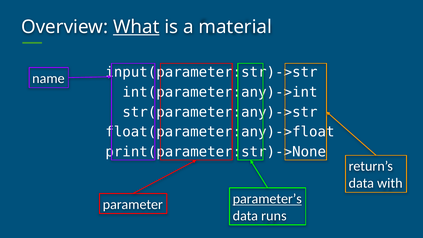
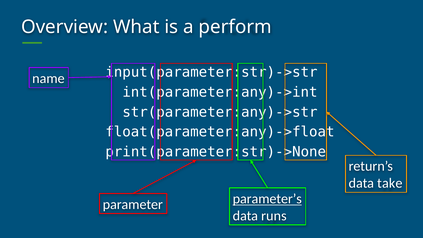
What underline: present -> none (136, 27)
material: material -> perform (235, 27)
with: with -> take (390, 183)
